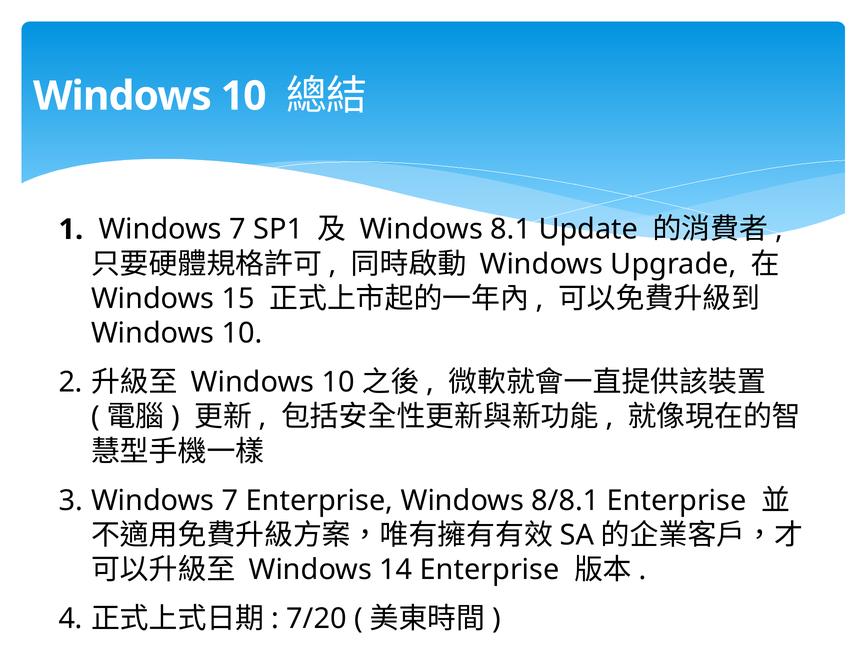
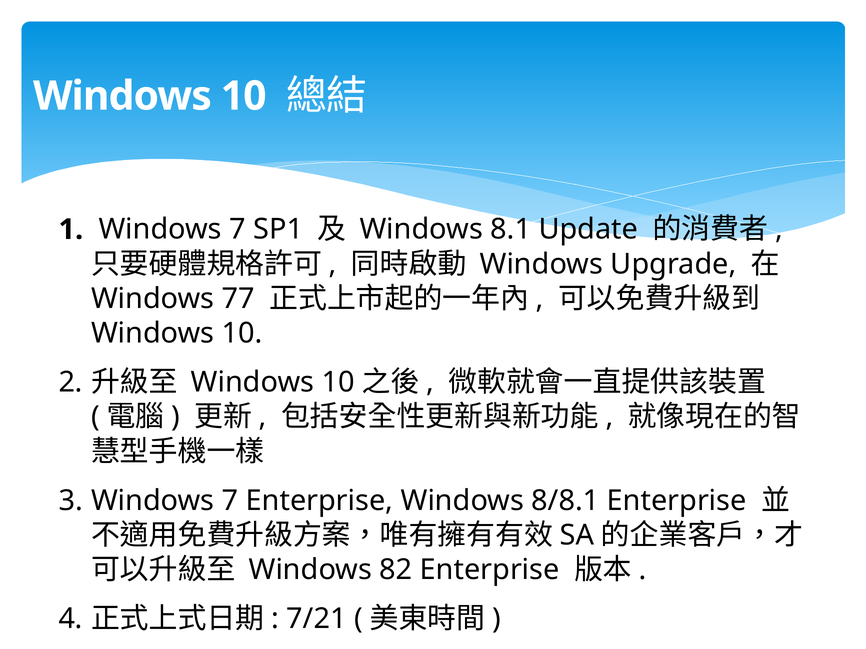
15: 15 -> 77 (238, 299)
14: 14 -> 82 (396, 570)
7/20: 7/20 -> 7/21 (316, 619)
